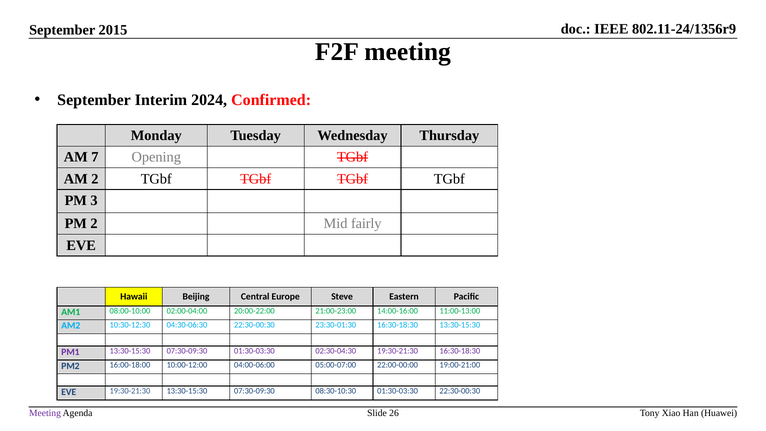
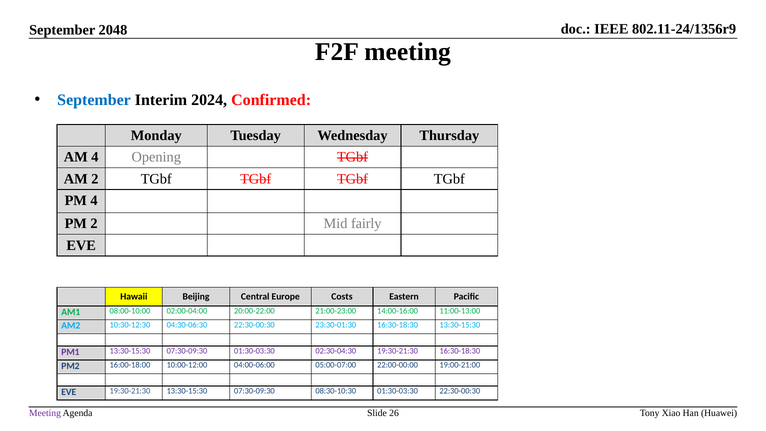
2015: 2015 -> 2048 (113, 30)
September colour: black -> blue (94, 100)
AM 7: 7 -> 4 (95, 157)
PM 3: 3 -> 4 (94, 200)
Steve: Steve -> Costs (342, 297)
